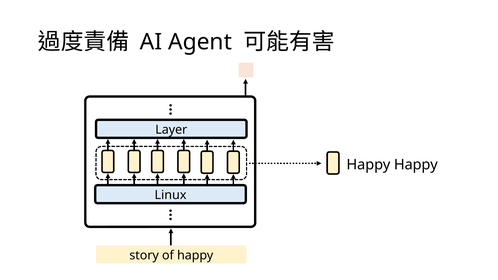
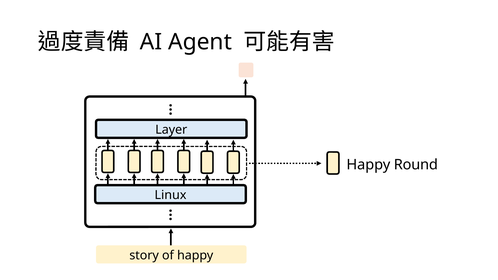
Happy: Happy -> Round (416, 165)
